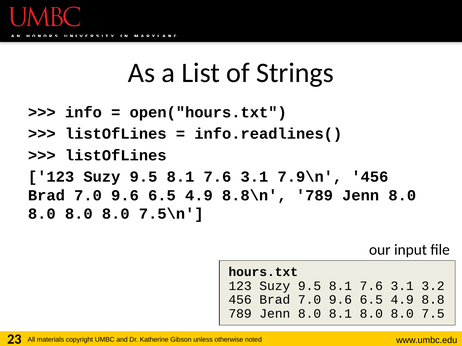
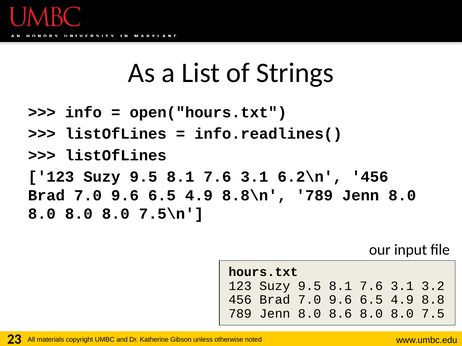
7.9\n: 7.9\n -> 6.2\n (310, 177)
8.0 8.1: 8.1 -> 8.6 (340, 314)
